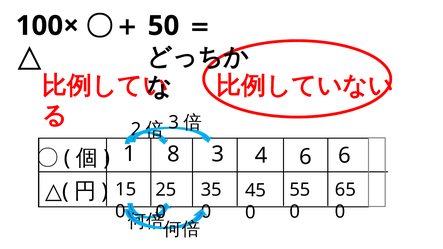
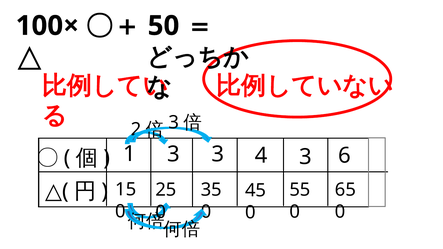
1 8: 8 -> 3 (174, 154)
4 6: 6 -> 3 (305, 157)
